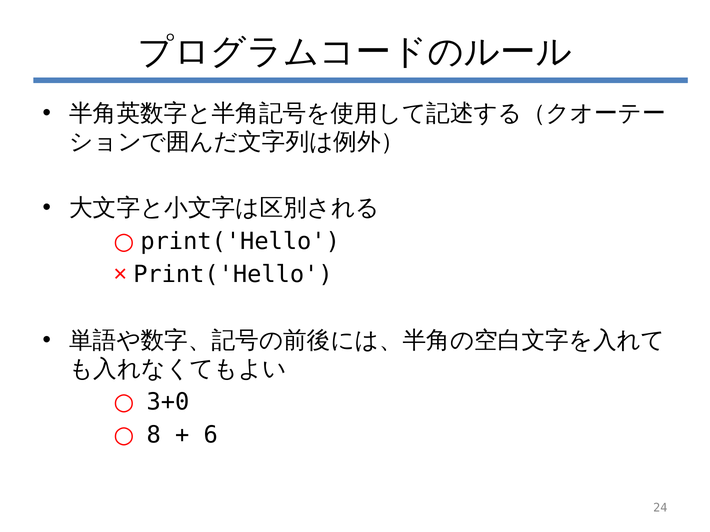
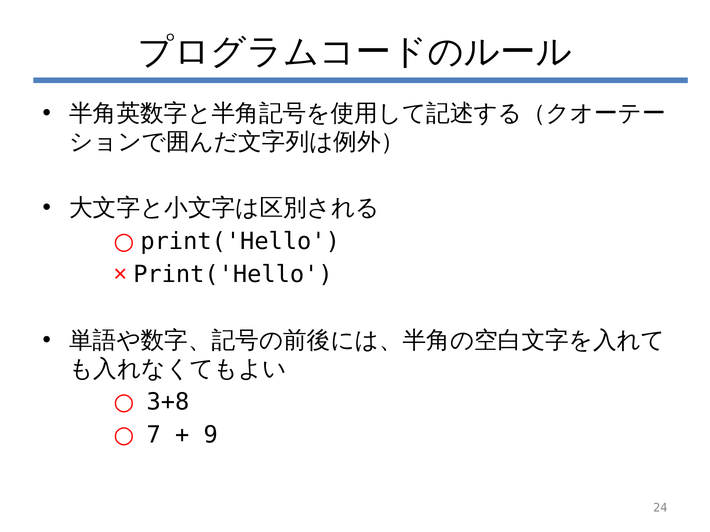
3+0: 3+0 -> 3+8 (168, 402)
8: 8 -> 7 (154, 435)
6: 6 -> 9 (211, 435)
